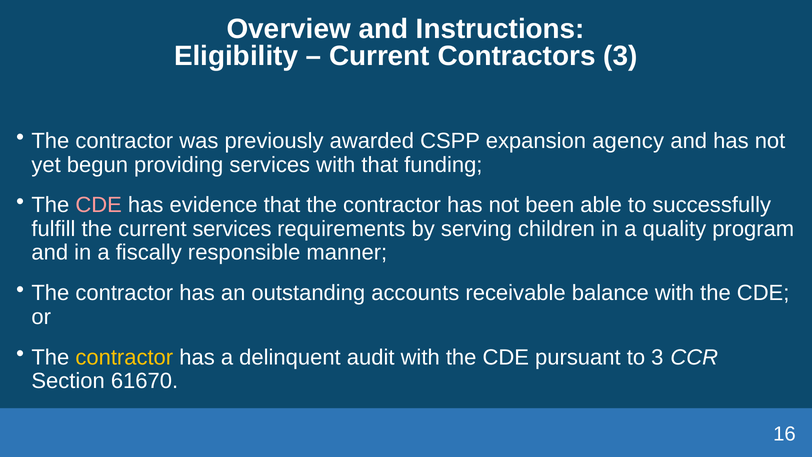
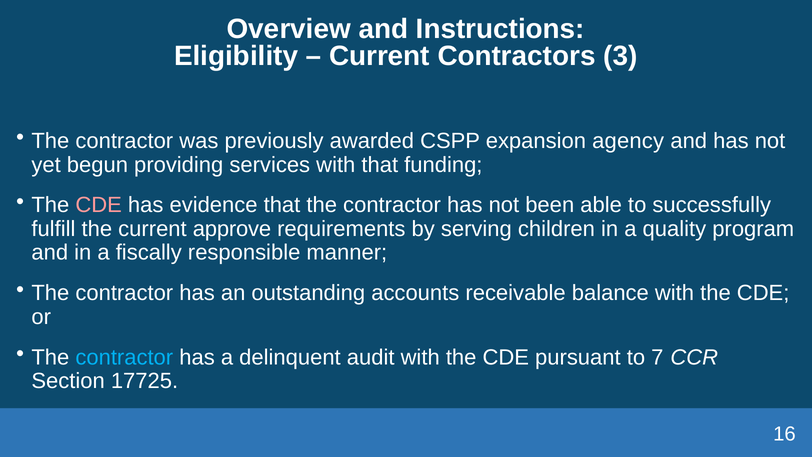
current services: services -> approve (232, 229)
contractor colour: yellow -> light blue (124, 357)
to 3: 3 -> 7 (657, 357)
61670: 61670 -> 17725 (145, 381)
